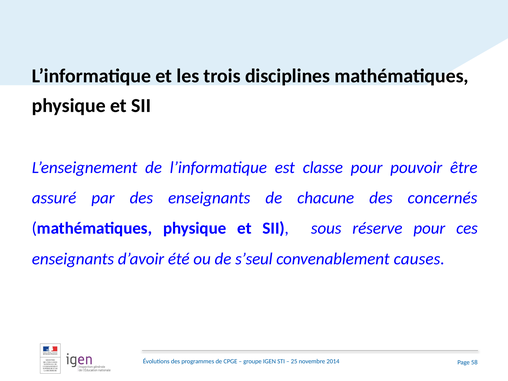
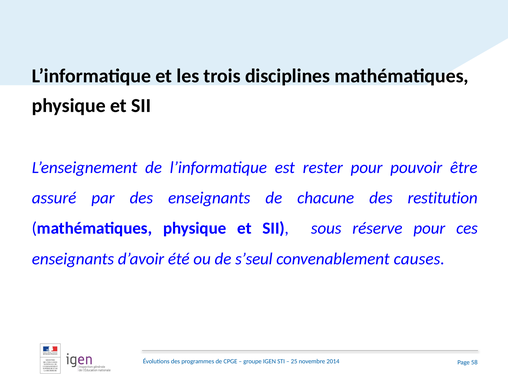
classe: classe -> rester (323, 167)
concernés: concernés -> restitution (443, 198)
